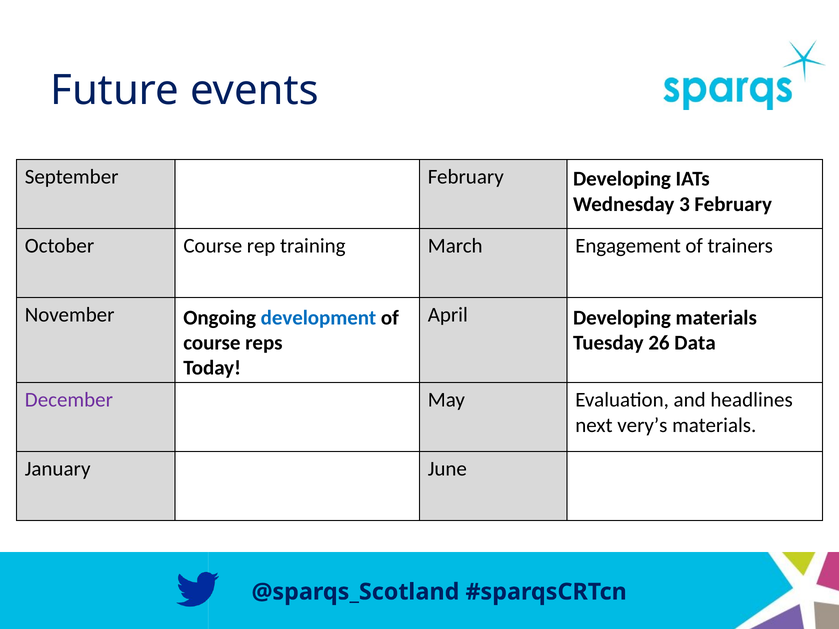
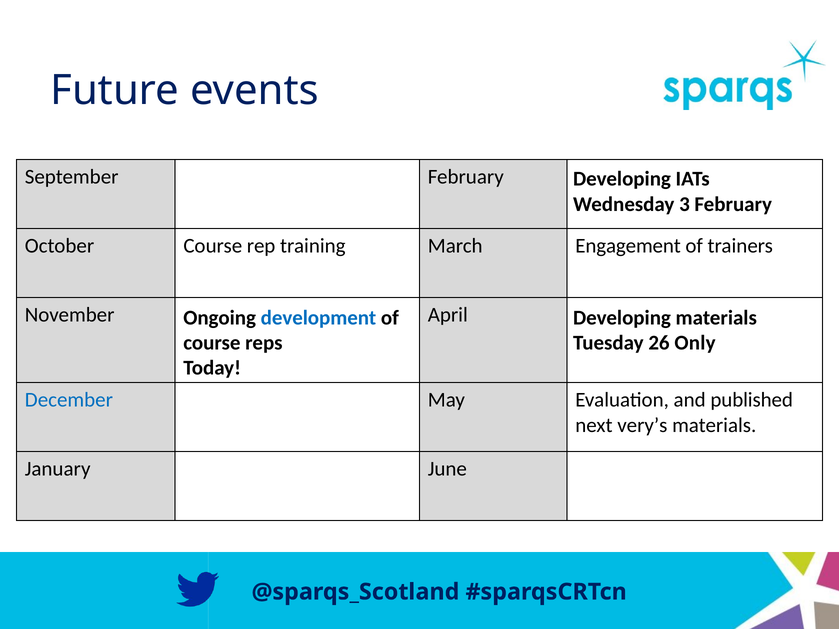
Data: Data -> Only (695, 343)
December colour: purple -> blue (69, 400)
headlines: headlines -> published (752, 400)
